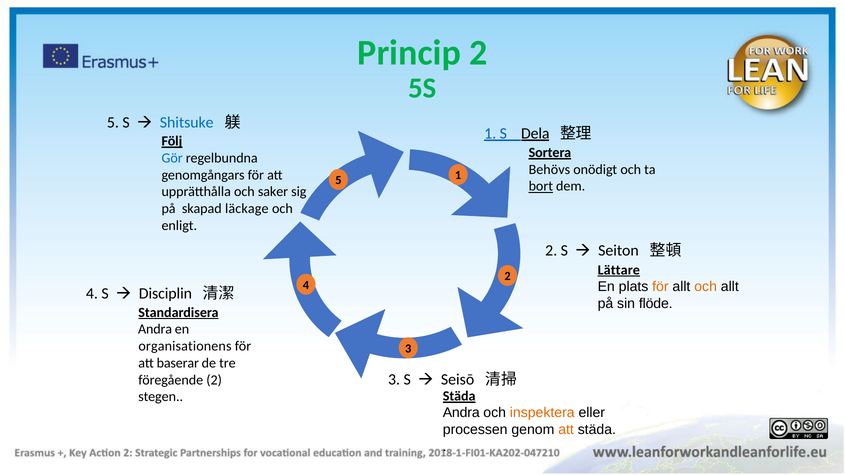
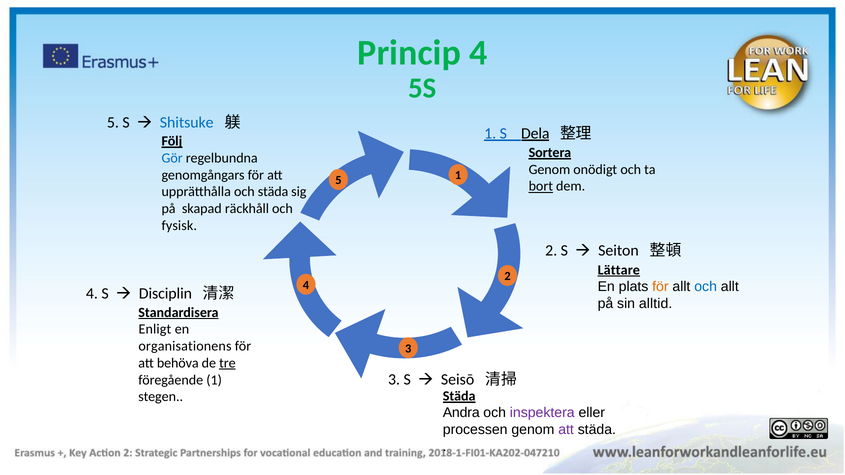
Princip 2: 2 -> 4 (478, 53)
Behövs: Behövs -> Genom (549, 170)
och saker: saker -> städa (273, 192)
läckage: läckage -> räckhåll (247, 209)
enligt: enligt -> fysisk (179, 226)
och colour: orange -> blue (706, 287)
flöde: flöde -> alltid (656, 304)
Andra: Andra -> Enligt (155, 329)
baserar: baserar -> behöva (178, 363)
tre underline: none -> present (227, 363)
föregående 2: 2 -> 1 (214, 380)
inspektera colour: orange -> purple (542, 413)
att colour: orange -> purple (566, 430)
